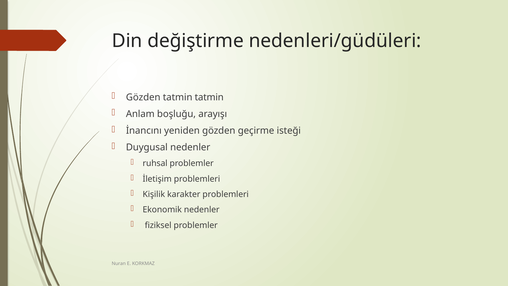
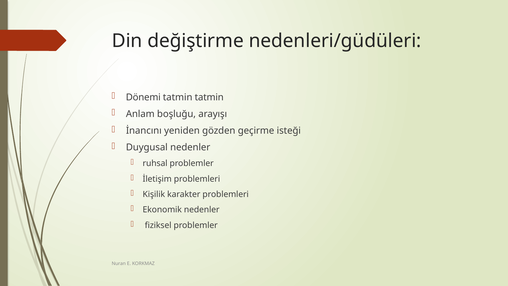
Gözden: Gözden -> Dönemi (143, 97)
